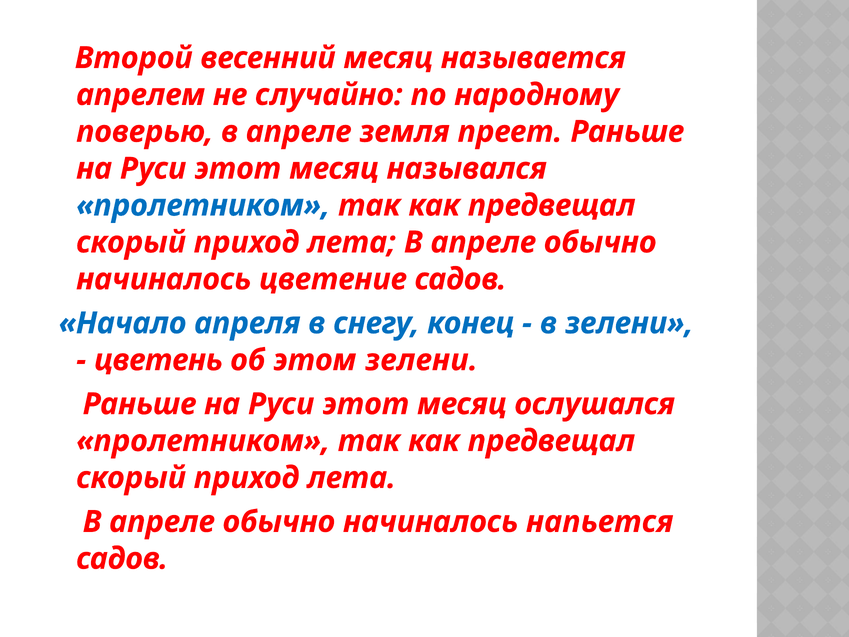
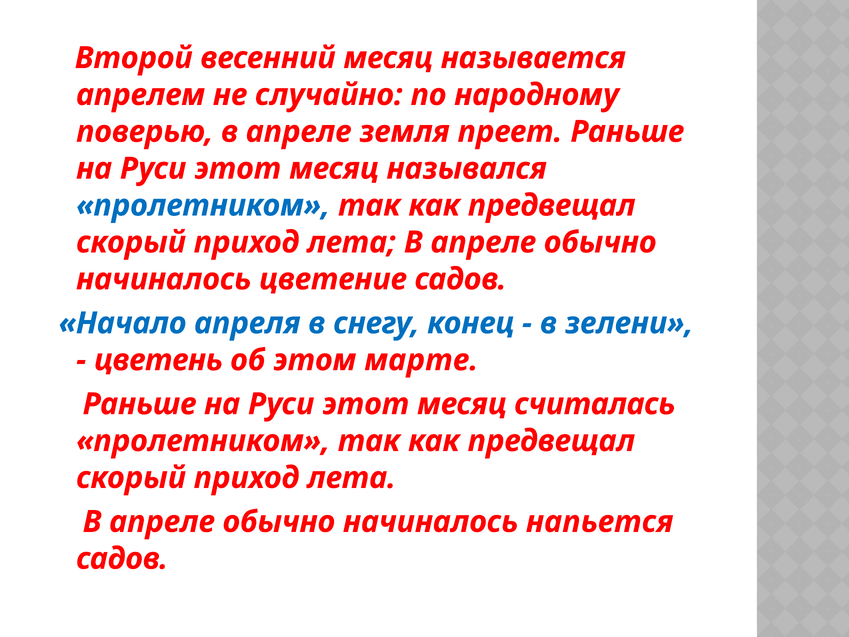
этом зелени: зелени -> марте (421, 360)
ослушался: ослушался -> считалась (595, 404)
